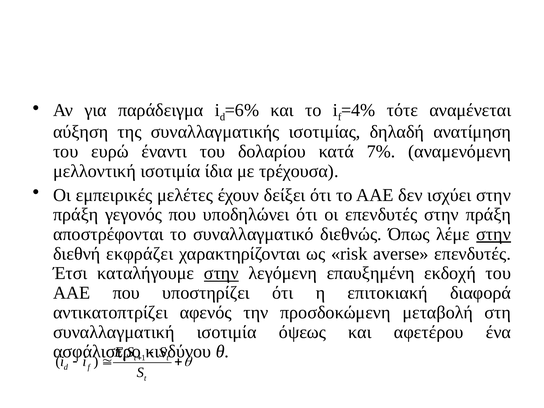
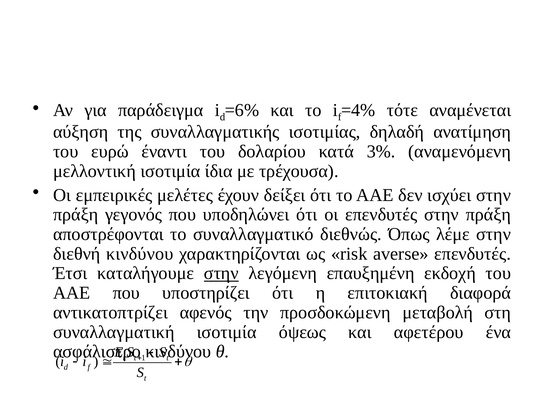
7%: 7% -> 3% (381, 152)
στην underline: present -> none (494, 234)
διεθνή εκφράζει: εκφράζει -> κινδύνου (140, 254)
